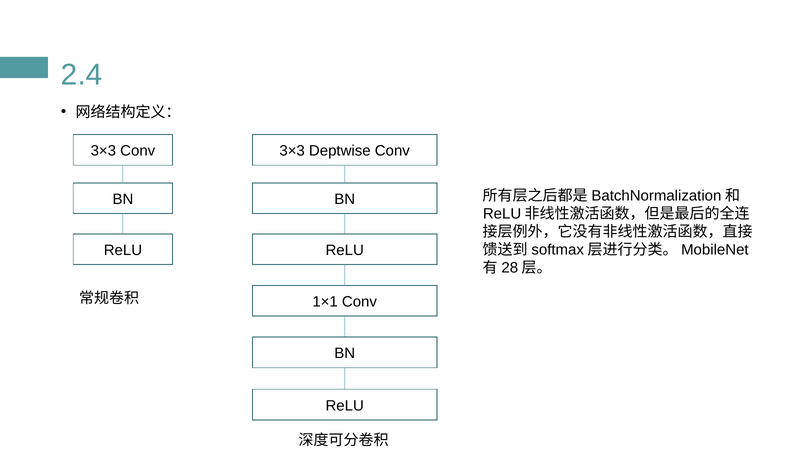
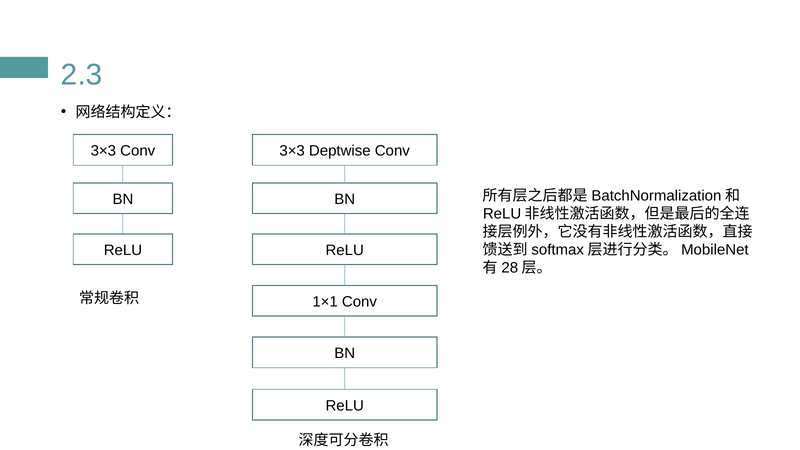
2.4: 2.4 -> 2.3 (82, 75)
